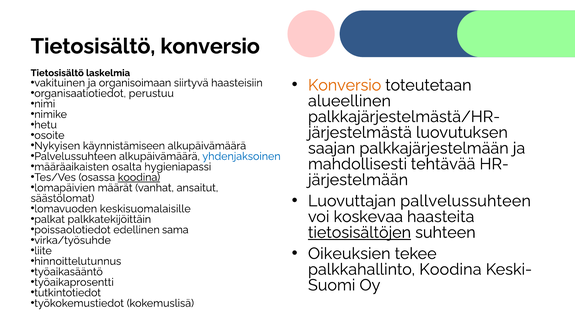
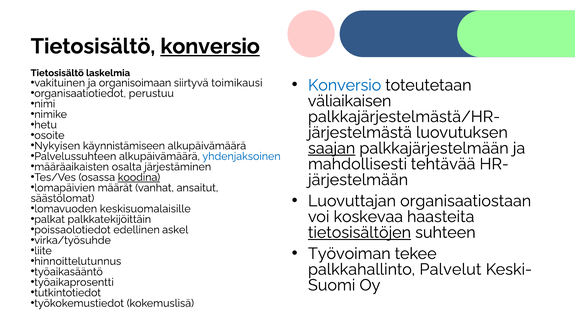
konversio underline: none -> present (210, 46)
Konversio colour: orange -> blue (345, 85)
haasteisiin: haasteisiin -> toimikausi (237, 83)
alueellinen: alueellinen -> väliaikaisen (350, 101)
saajan underline: none -> present (332, 148)
hygieniapassi: hygieniapassi -> järjestäminen (178, 167)
pallvelussuhteen: pallvelussuhteen -> organisaatiostaan (466, 201)
sama: sama -> askel (175, 229)
Oikeuksien: Oikeuksien -> Työvoiman (349, 253)
palkkahallinto Koodina: Koodina -> Palvelut (450, 269)
